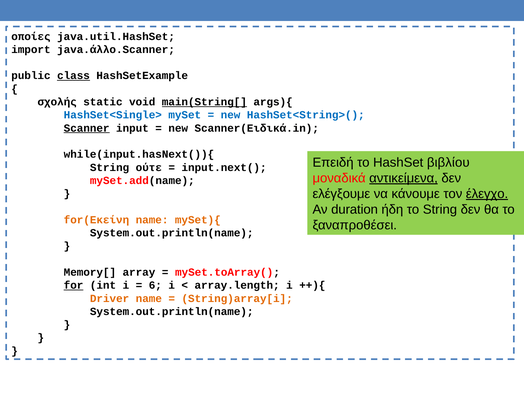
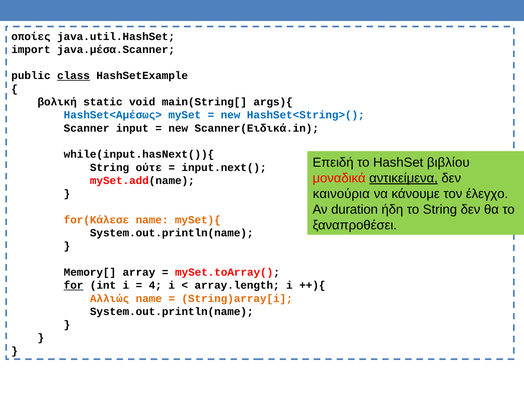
java.άλλο.Scanner: java.άλλο.Scanner -> java.μέσα.Scanner (116, 50)
σχολής: σχολής -> βολική (57, 102)
main(String[ underline: present -> none (204, 102)
HashSet<Single>: HashSet<Single> -> HashSet<Αμέσως> (113, 115)
Scanner underline: present -> none (87, 128)
ελέγξουμε: ελέγξουμε -> καινούρια (341, 194)
έλεγχο underline: present -> none (487, 194)
for(Εκείνη: for(Εκείνη -> for(Κάλεσε (96, 220)
6: 6 -> 4 (155, 285)
Driver: Driver -> Αλλιώς (110, 298)
